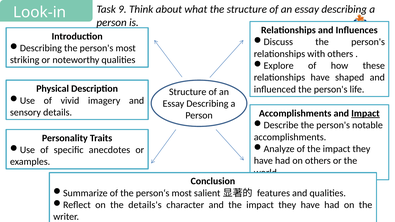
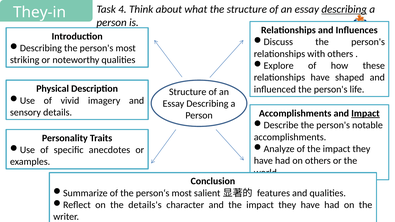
9: 9 -> 4 (122, 9)
describing underline: none -> present (344, 9)
Look-in: Look-in -> They-in (40, 12)
